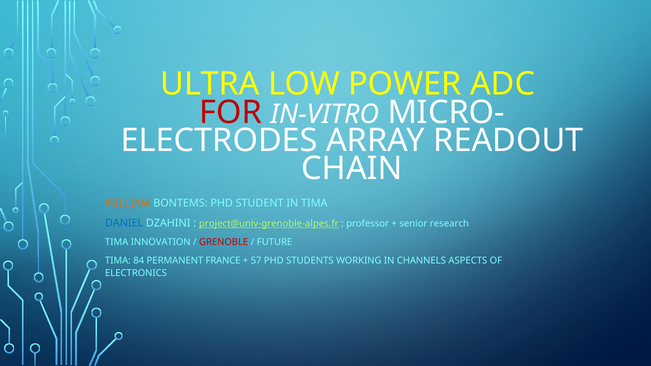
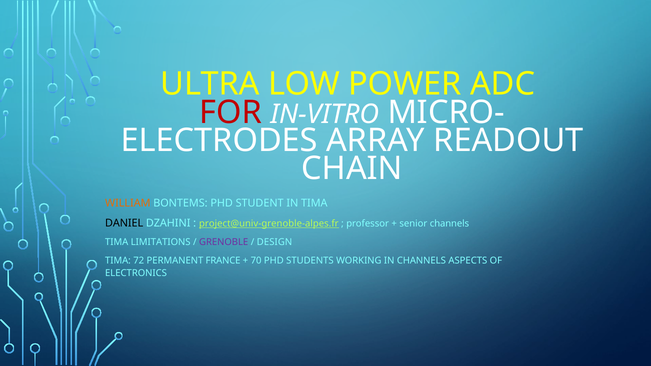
DANIEL colour: blue -> black (124, 223)
senior research: research -> channels (449, 224)
INNOVATION: INNOVATION -> LIMITATIONS (161, 242)
GRENOBLE colour: red -> purple (224, 242)
FUTURE: FUTURE -> DESIGN (274, 242)
84: 84 -> 72 (139, 261)
57: 57 -> 70 (256, 261)
